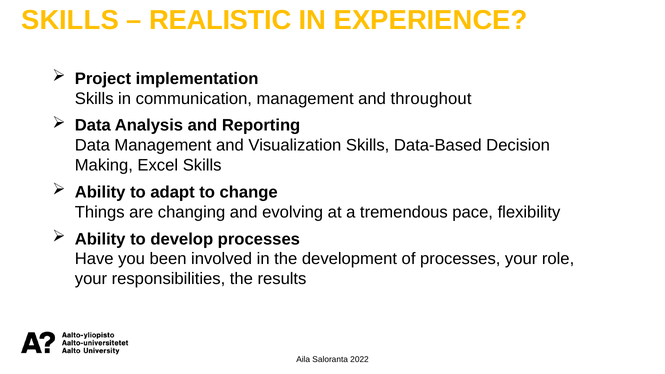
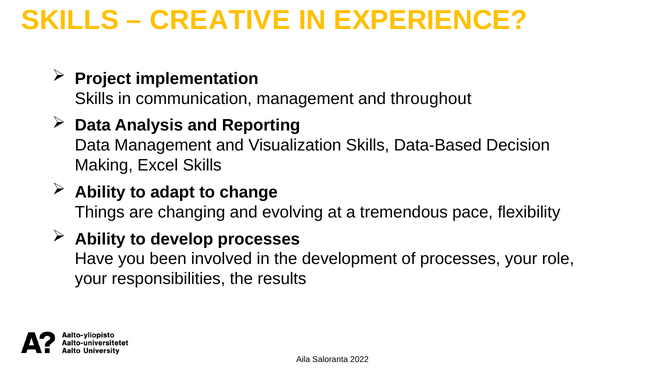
REALISTIC: REALISTIC -> CREATIVE (220, 20)
